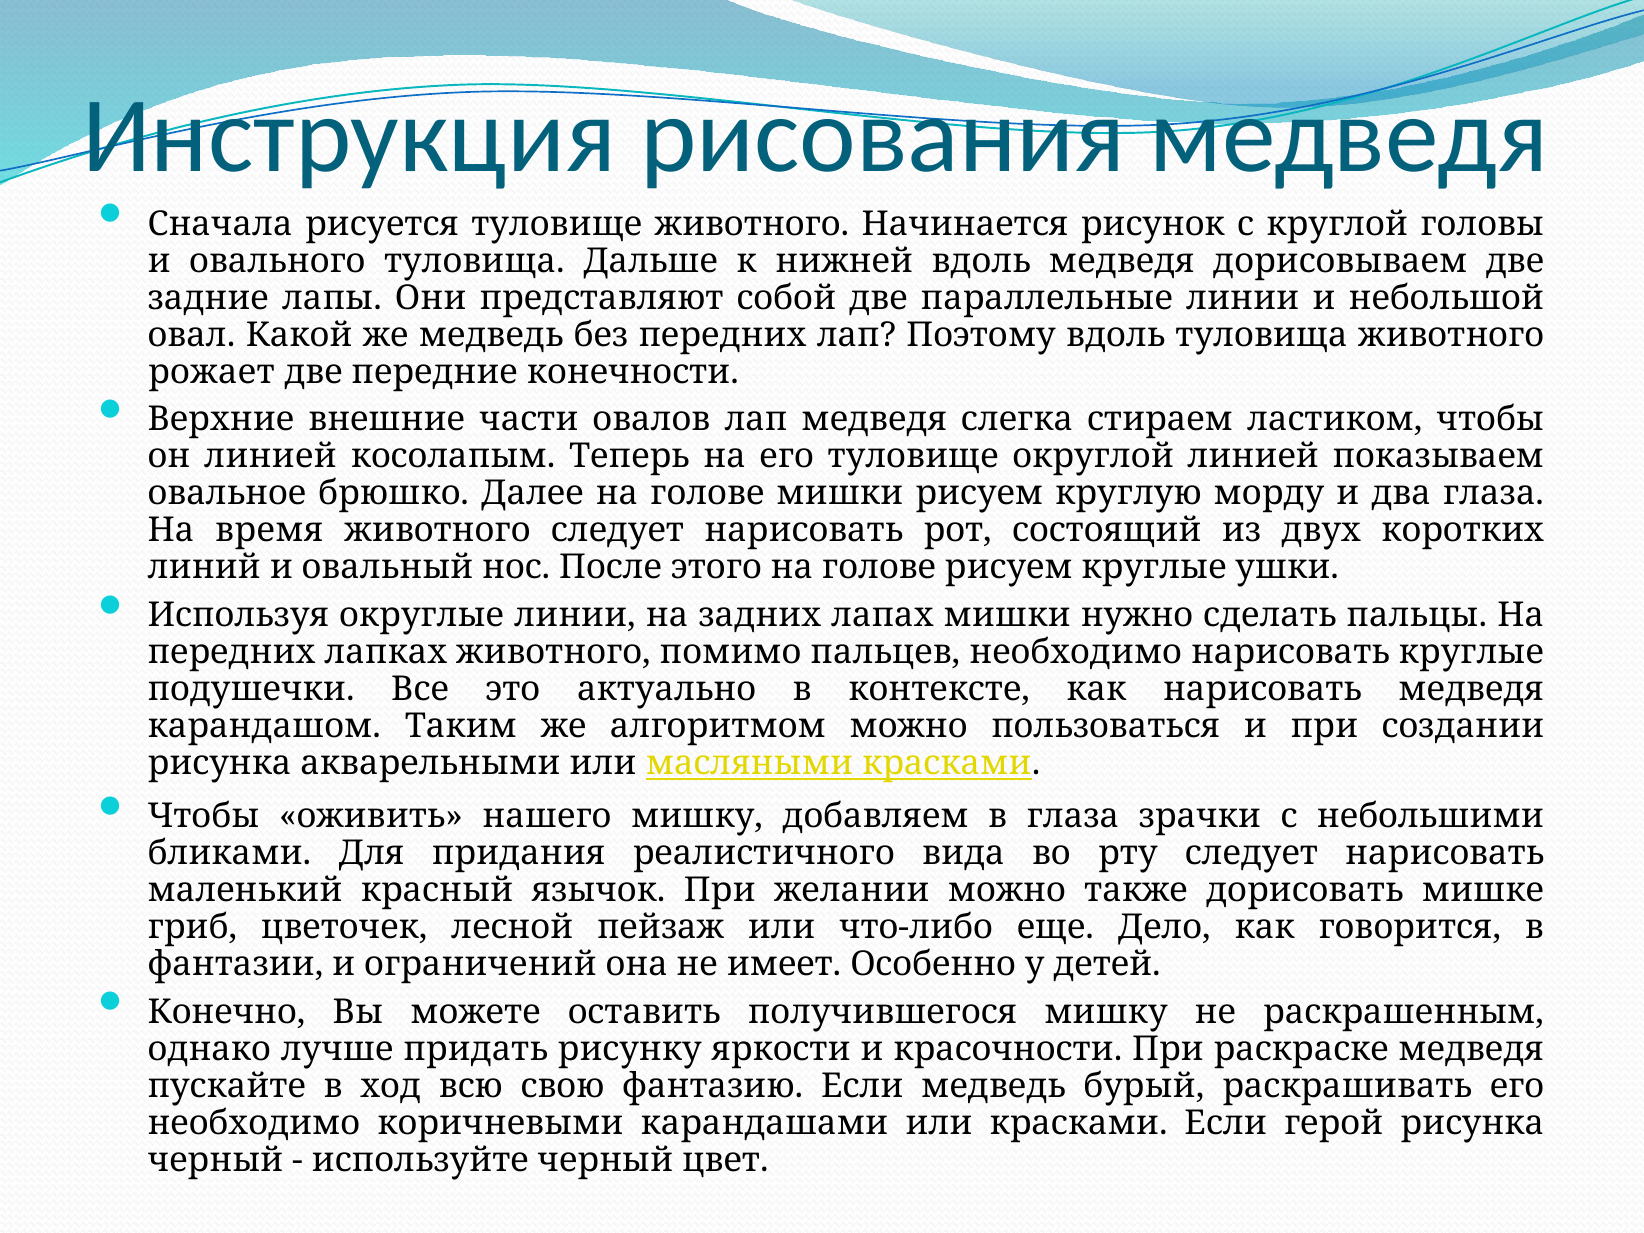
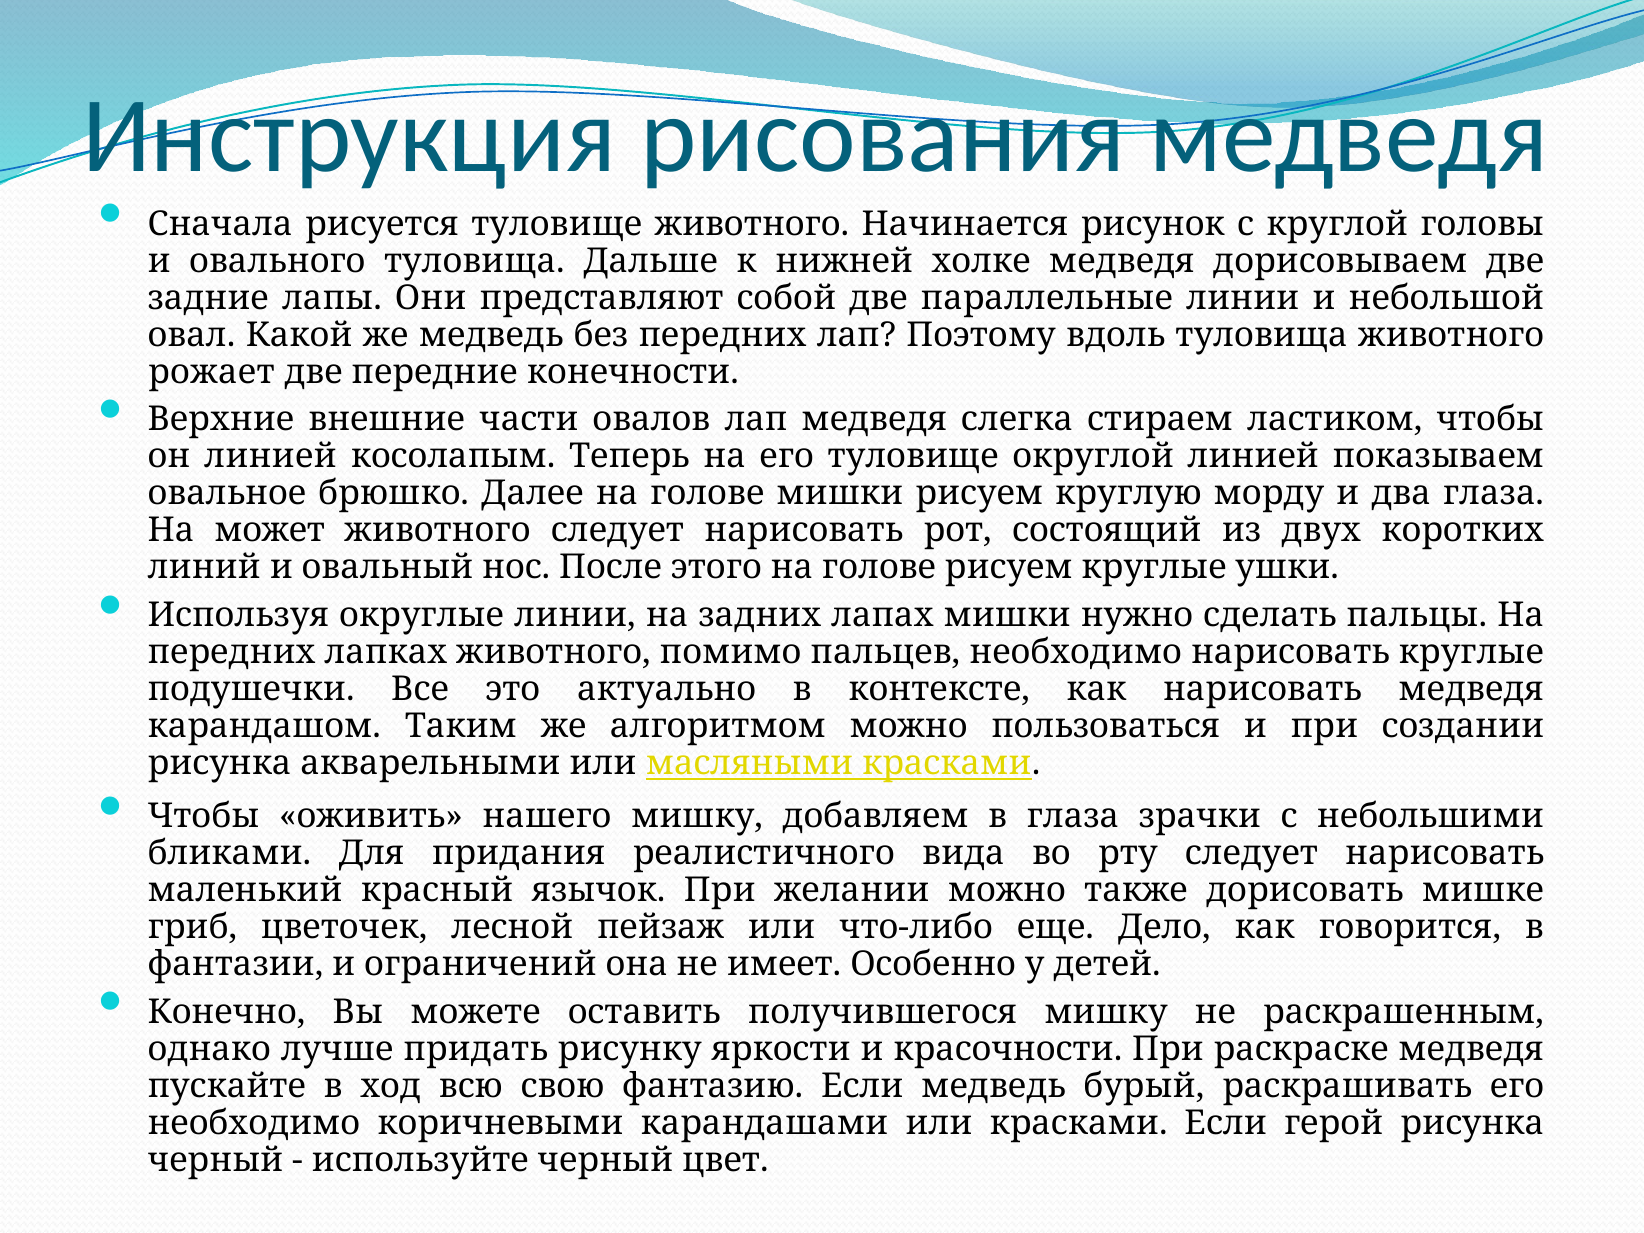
нижней вдоль: вдоль -> холке (981, 261)
время: время -> может (270, 531)
